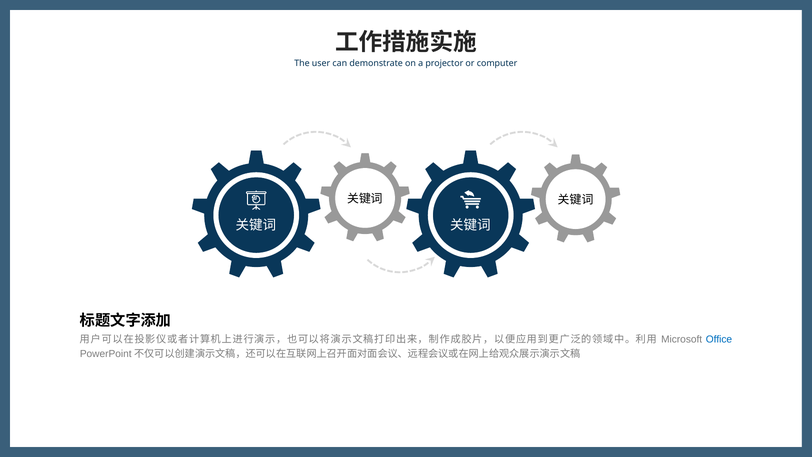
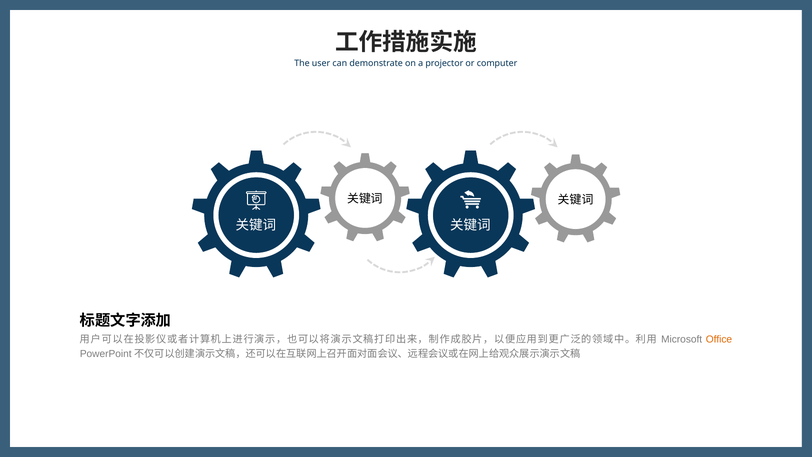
Office colour: blue -> orange (719, 339)
